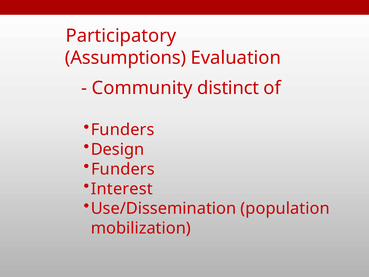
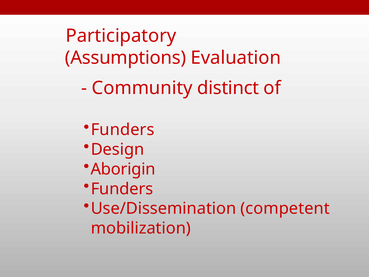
Funders: Funders -> Aborigin (123, 169)
Interest: Interest -> Funders (122, 189)
population: population -> competent (285, 208)
